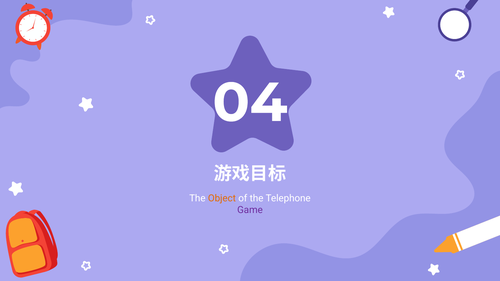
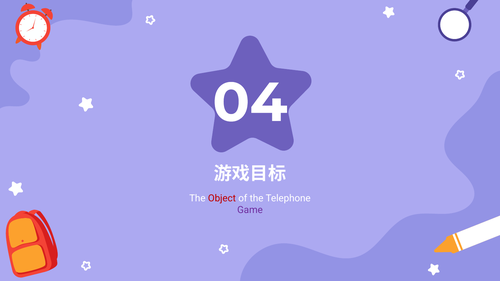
Object colour: orange -> red (222, 198)
